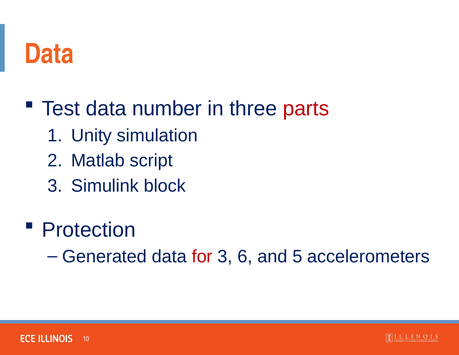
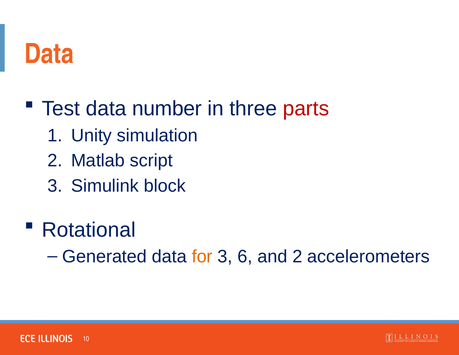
Protection: Protection -> Rotational (89, 230)
for colour: red -> orange (202, 256)
and 5: 5 -> 2 (297, 256)
